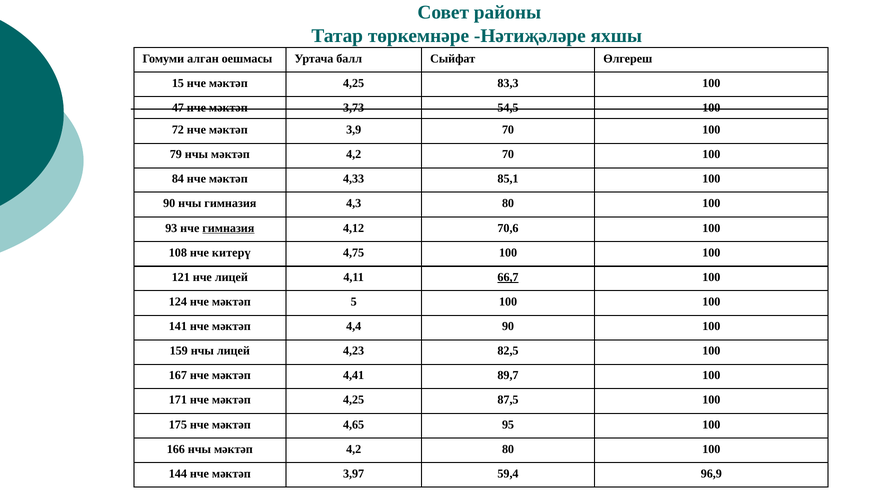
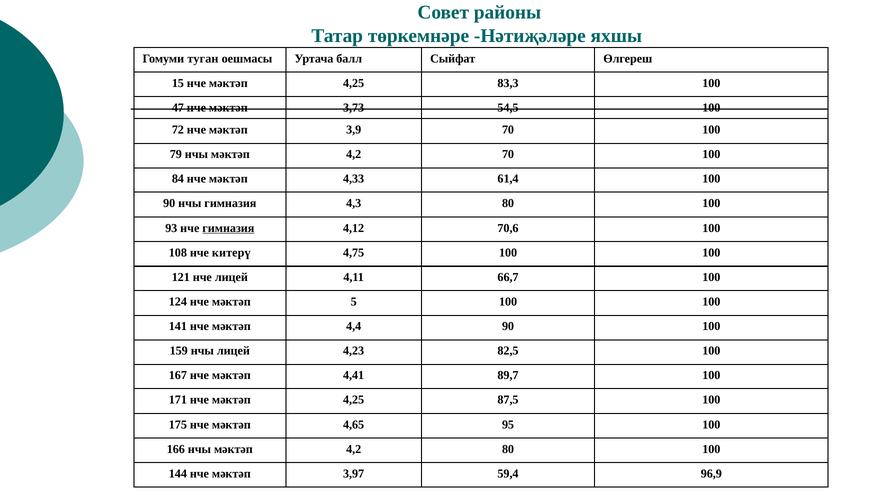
алган: алган -> туган (203, 59)
85,1: 85,1 -> 61,4 (508, 179)
66,7 underline: present -> none (508, 277)
